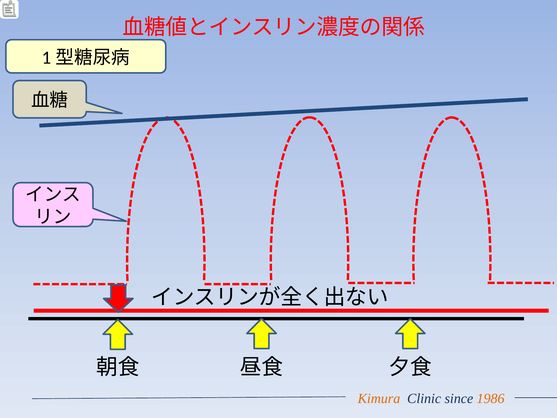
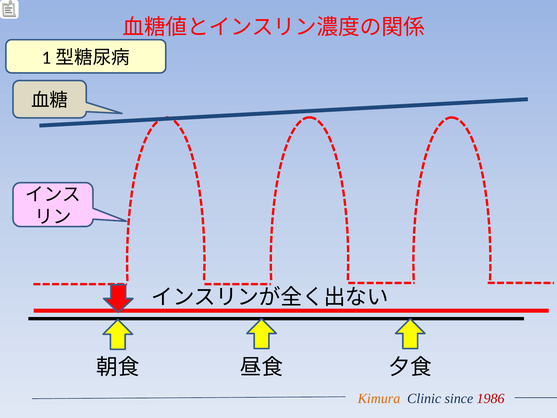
1986 colour: orange -> red (491, 398)
